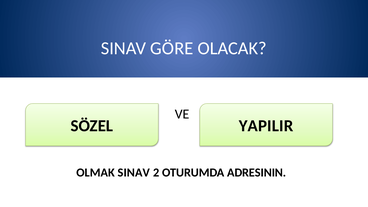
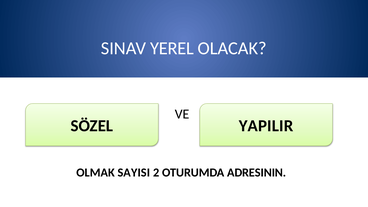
GÖRE: GÖRE -> YEREL (172, 48)
OLMAK SINAV: SINAV -> SAYISI (134, 172)
